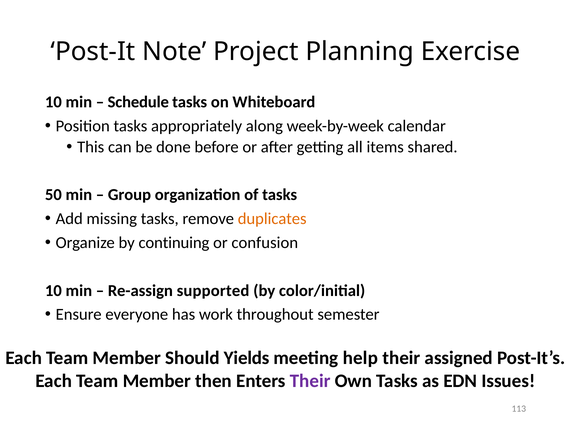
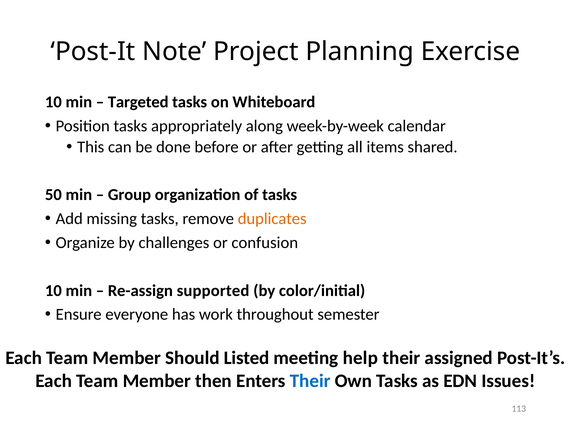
Schedule: Schedule -> Targeted (138, 102)
continuing: continuing -> challenges (174, 243)
Yields: Yields -> Listed (247, 358)
Their colour: purple -> blue (310, 381)
